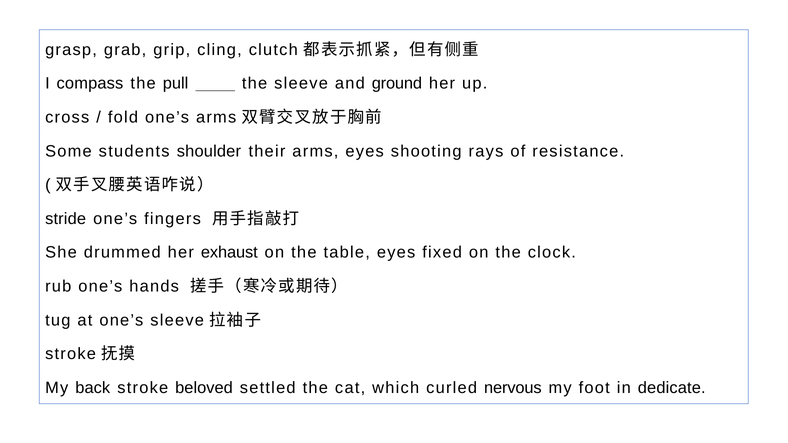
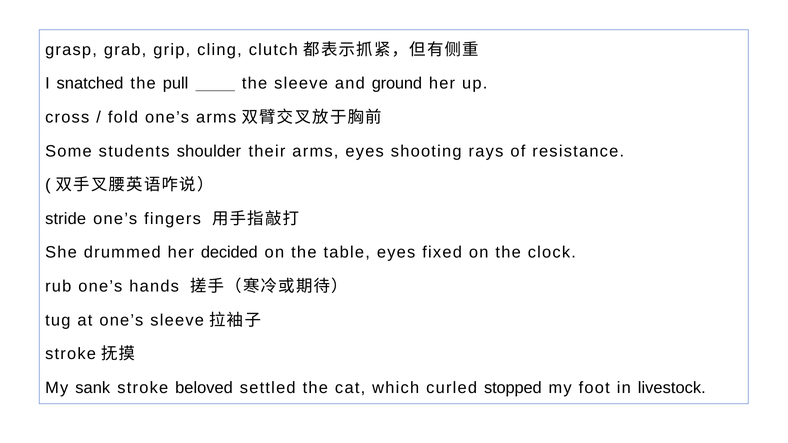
compass: compass -> snatched (90, 84)
exhaust: exhaust -> decided (229, 253)
back: back -> sank (93, 388)
nervous: nervous -> stopped (513, 388)
dedicate: dedicate -> livestock (672, 388)
